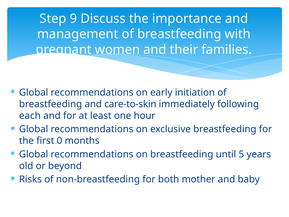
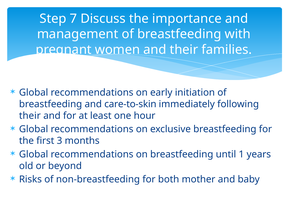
9: 9 -> 7 (73, 19)
each: each -> their (30, 116)
0: 0 -> 3 (59, 141)
5: 5 -> 1 (241, 154)
